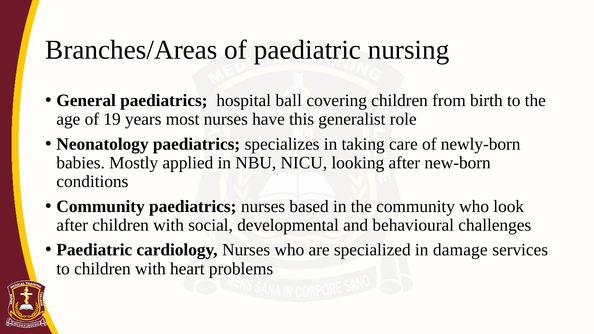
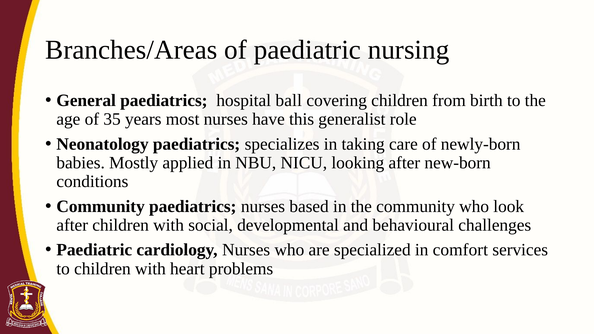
19: 19 -> 35 (112, 119)
damage: damage -> comfort (460, 250)
